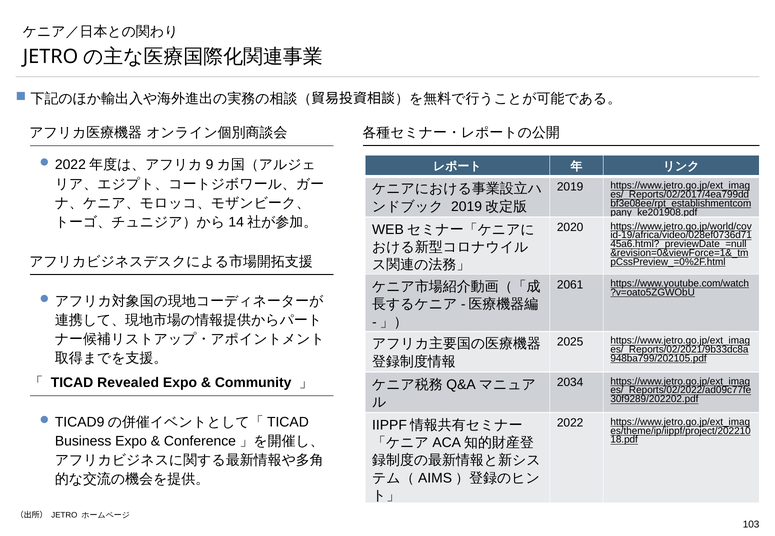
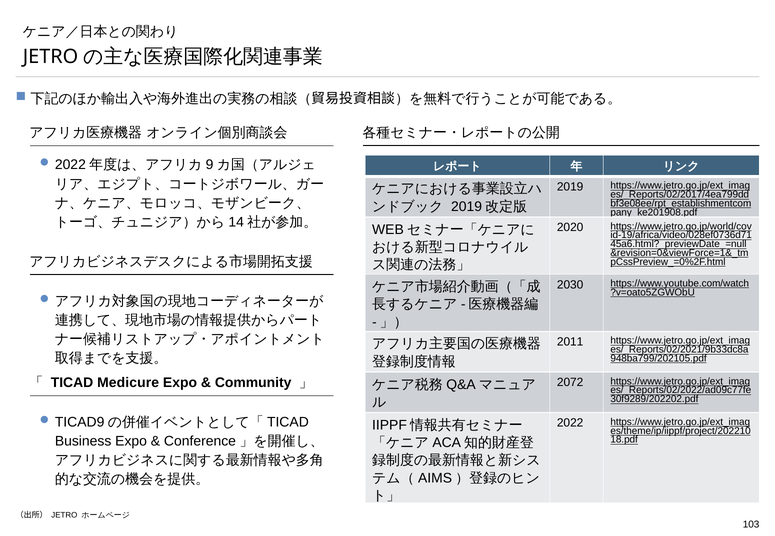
2061: 2061 -> 2030 (570, 285)
2025: 2025 -> 2011 (570, 342)
2034: 2034 -> 2072 (570, 383)
Revealed: Revealed -> Medicure (128, 383)
